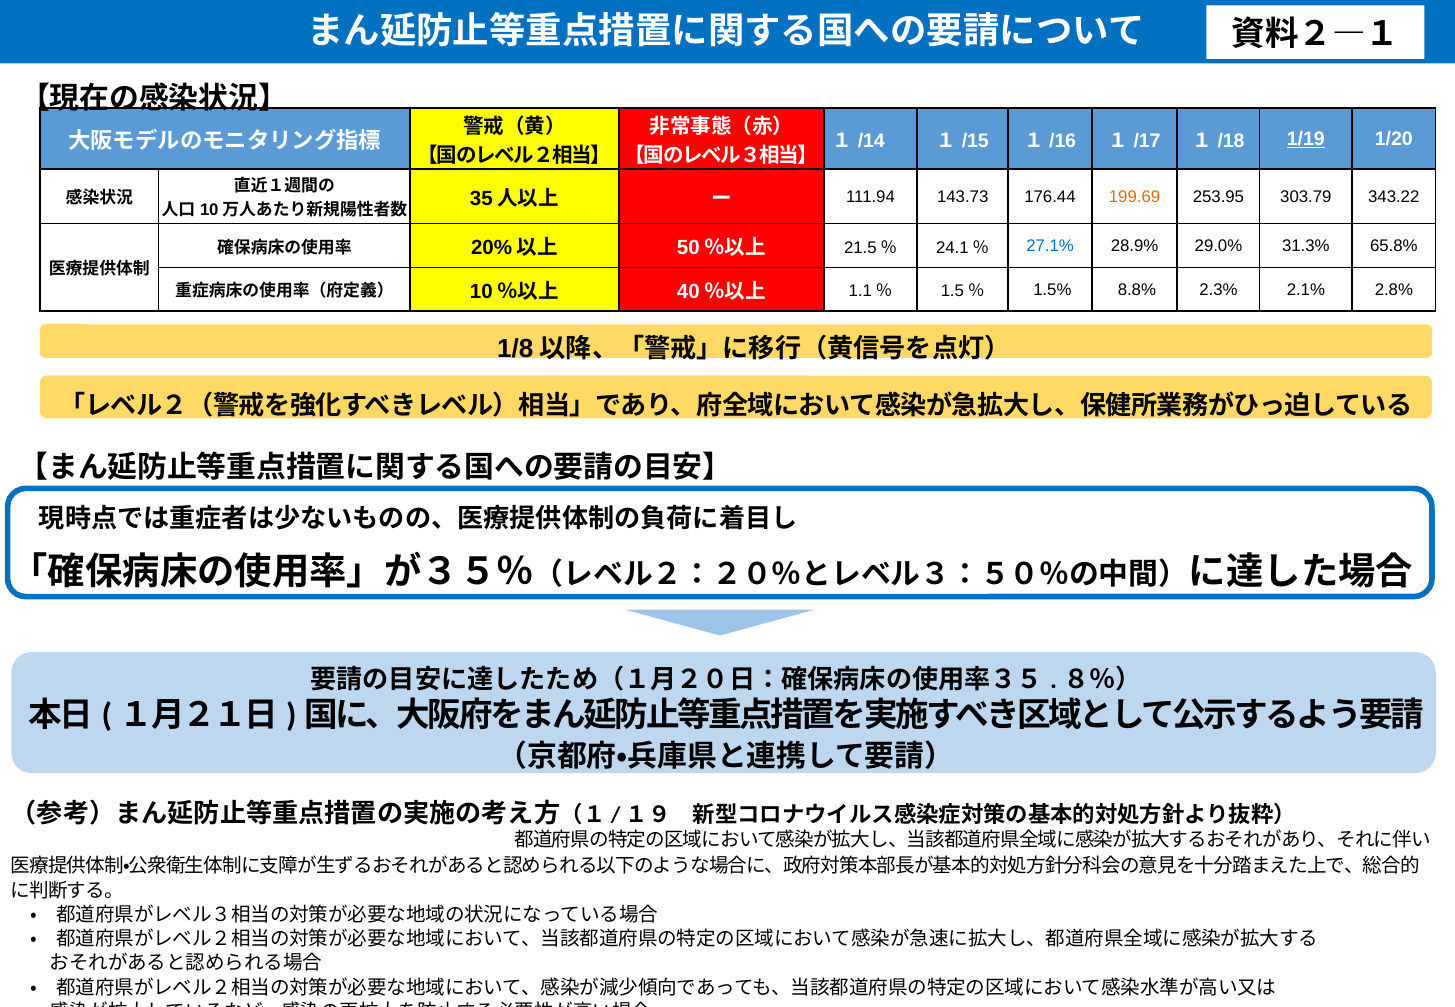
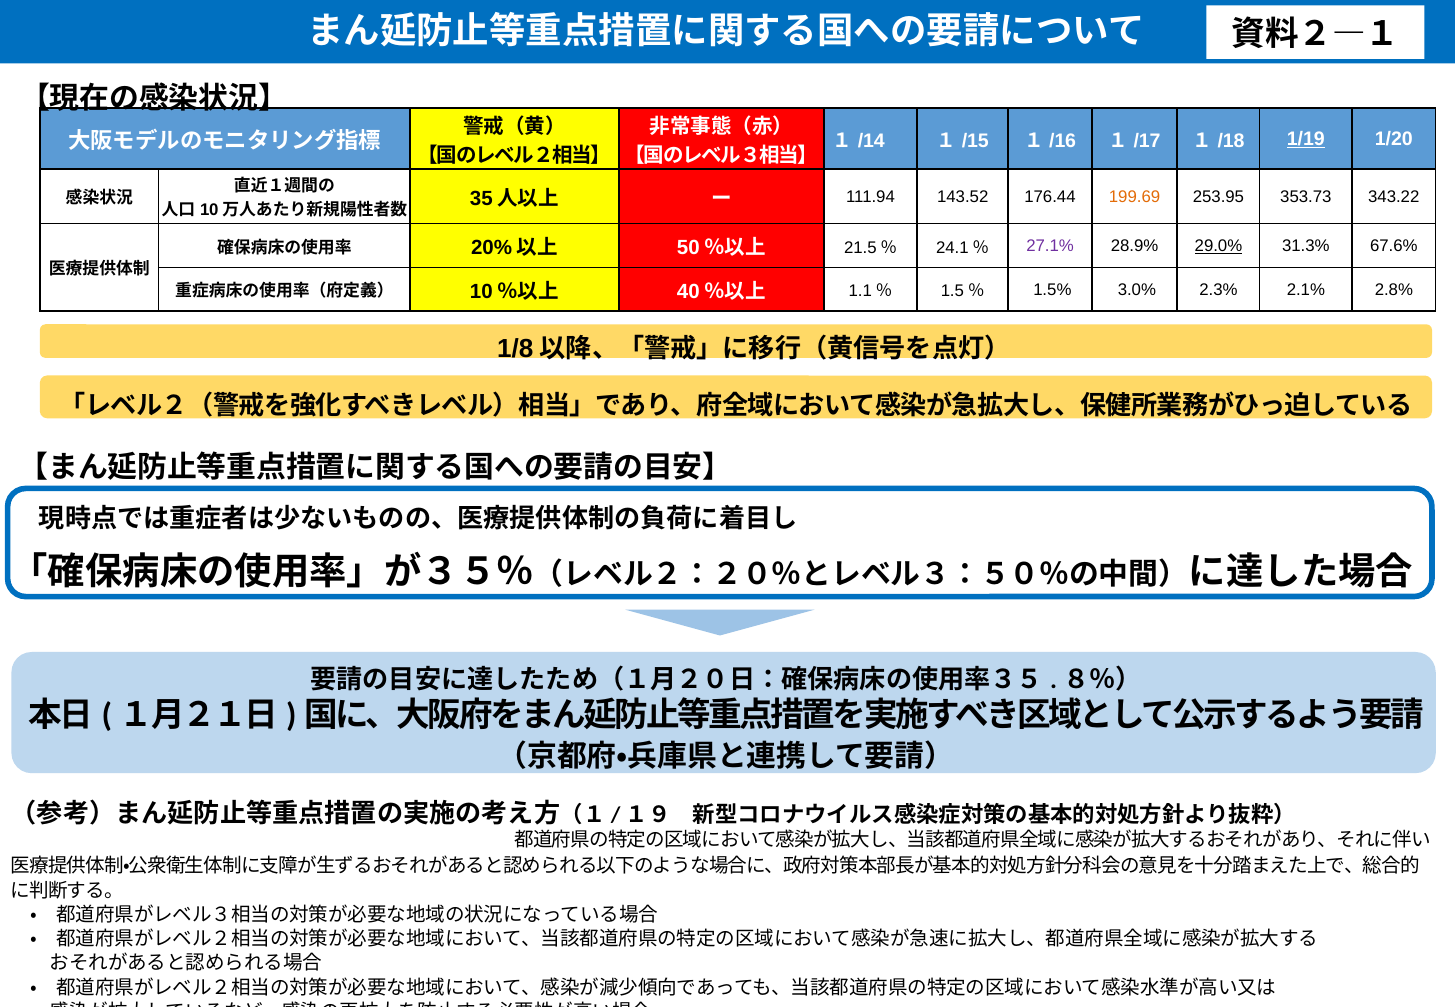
143.73: 143.73 -> 143.52 (963, 197)
303.79: 303.79 -> 353.73 (1306, 197)
27.1% colour: blue -> purple (1050, 246)
29.0% underline: none -> present (1218, 246)
65.8%: 65.8% -> 67.6% (1394, 246)
8.8%: 8.8% -> 3.0% (1137, 290)
